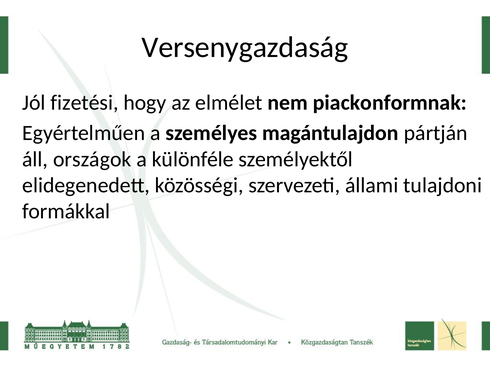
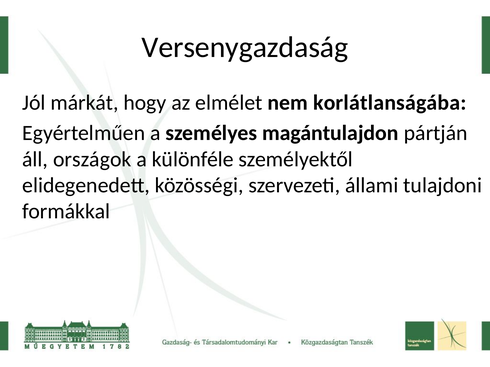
fizetési: fizetési -> márkát (85, 103)
piackonformnak: piackonformnak -> korlátlanságába (390, 103)
